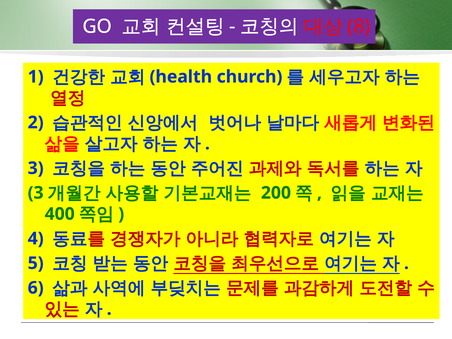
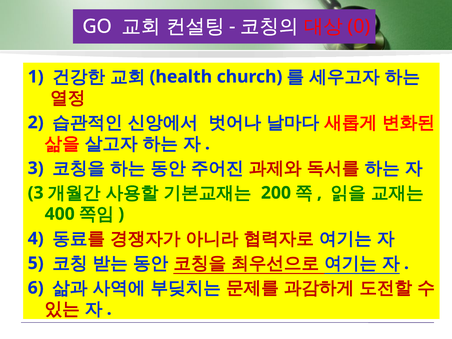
8: 8 -> 0 (359, 26)
